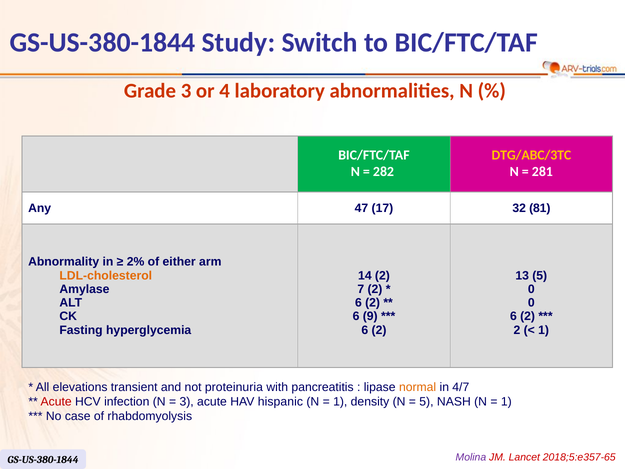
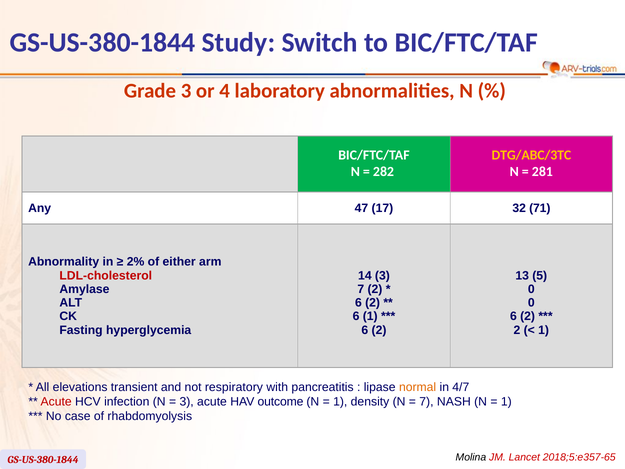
81: 81 -> 71 (540, 208)
LDL-cholesterol colour: orange -> red (106, 275)
14 2: 2 -> 3 (382, 275)
6 9: 9 -> 1 (370, 316)
proteinuria: proteinuria -> respiratory (234, 387)
hispanic: hispanic -> outcome (280, 402)
5: 5 -> 7 (426, 402)
Molina colour: purple -> black (471, 457)
GS-US-380-1844 colour: black -> red (43, 460)
